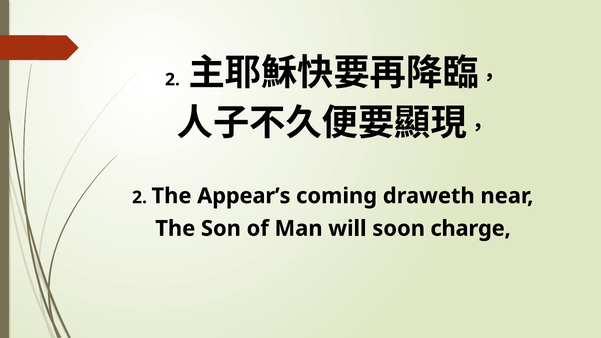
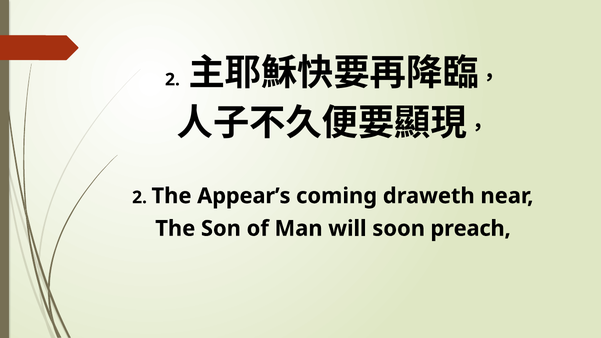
charge: charge -> preach (471, 229)
